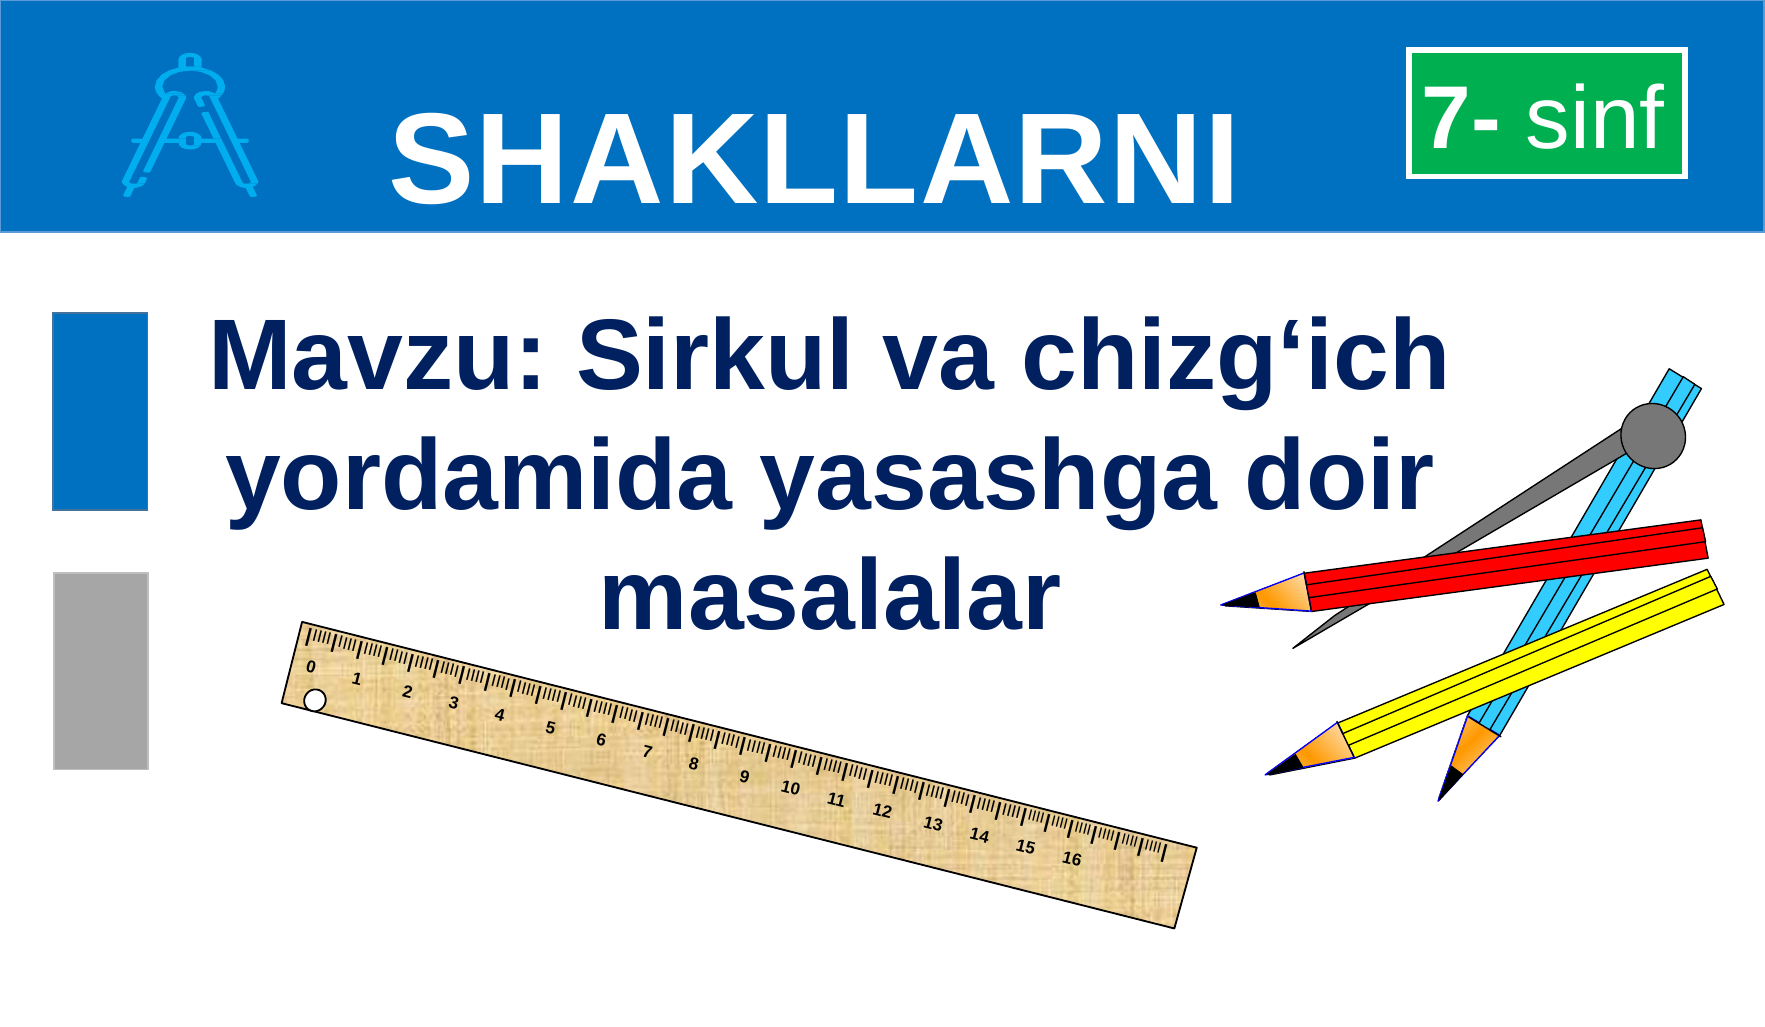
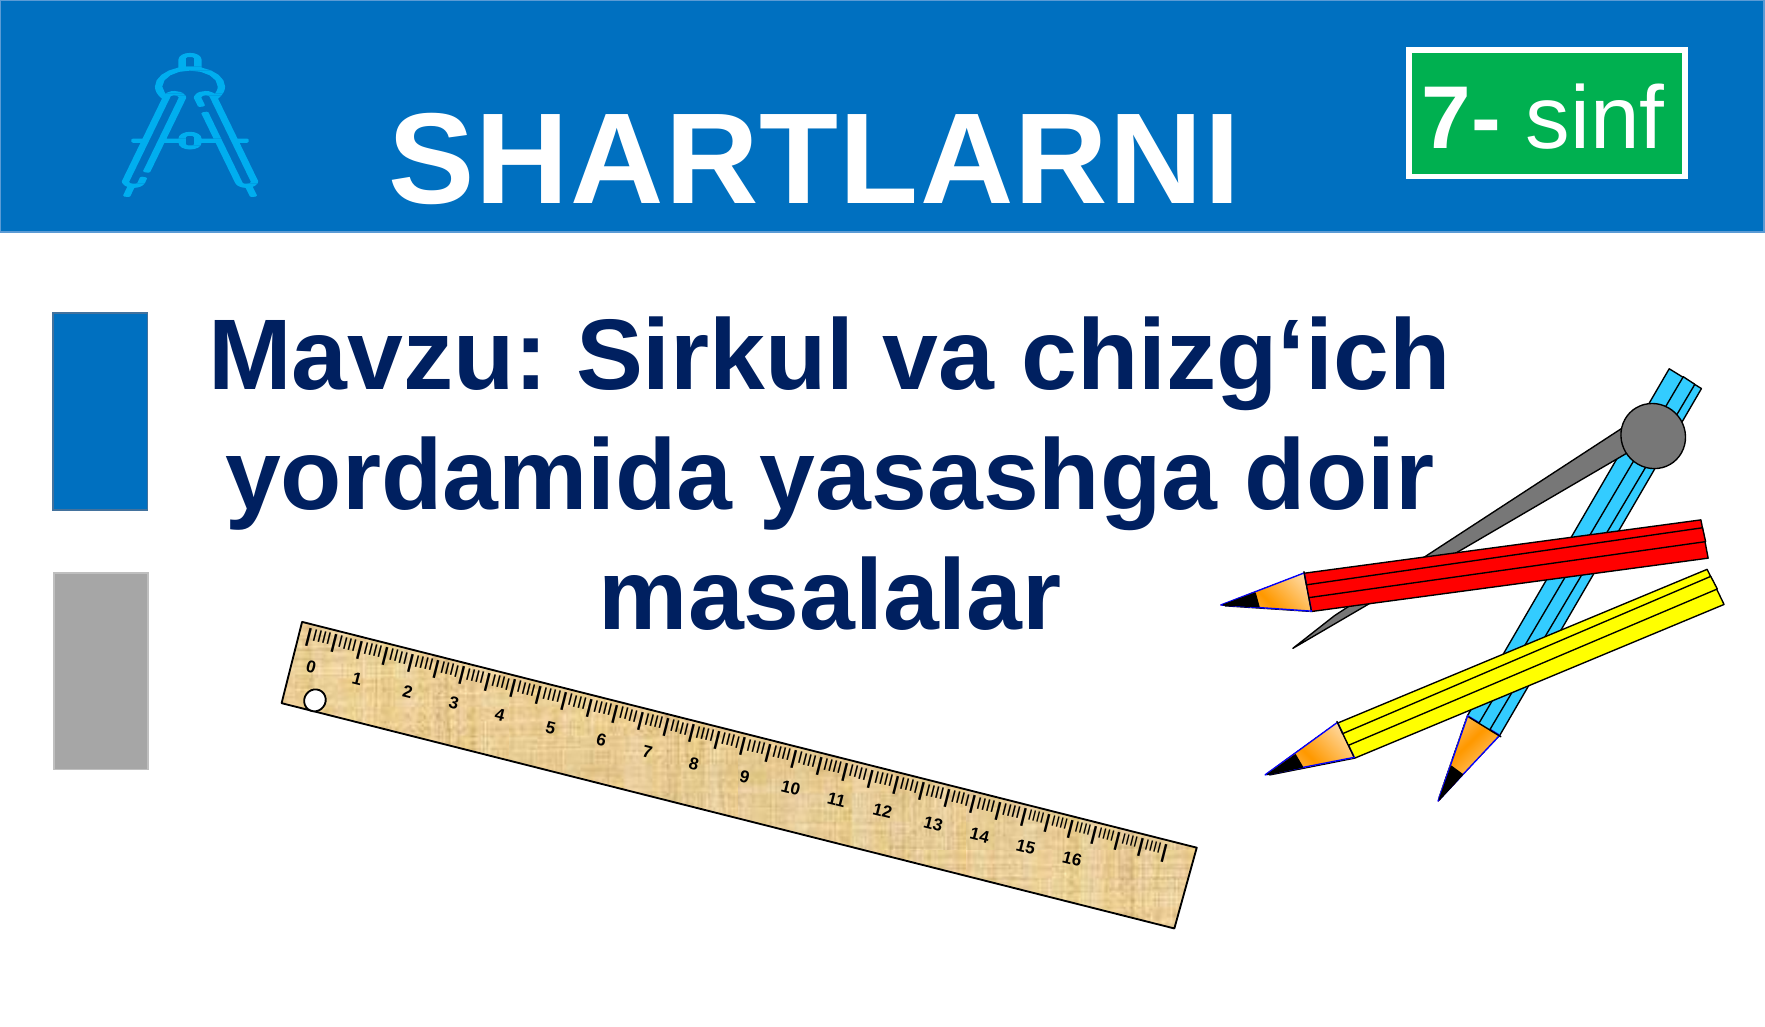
SHAKLLARNI: SHAKLLARNI -> SHARTLARNI (814, 161)
